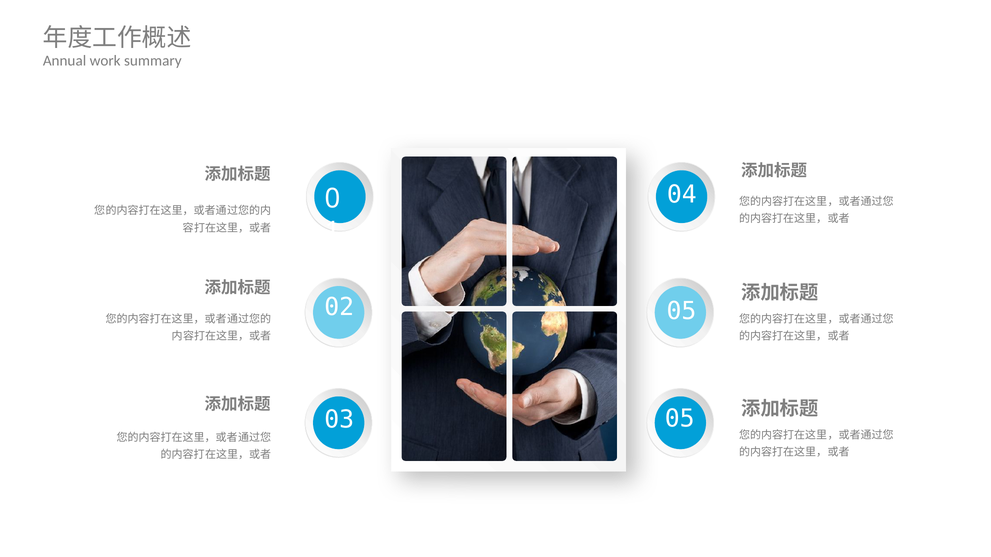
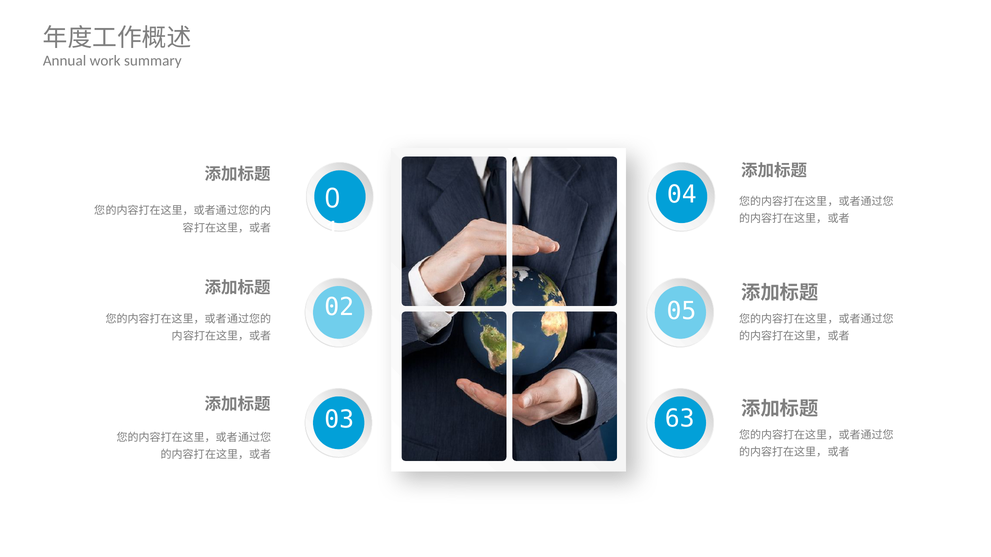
03 05: 05 -> 63 (680, 419)
